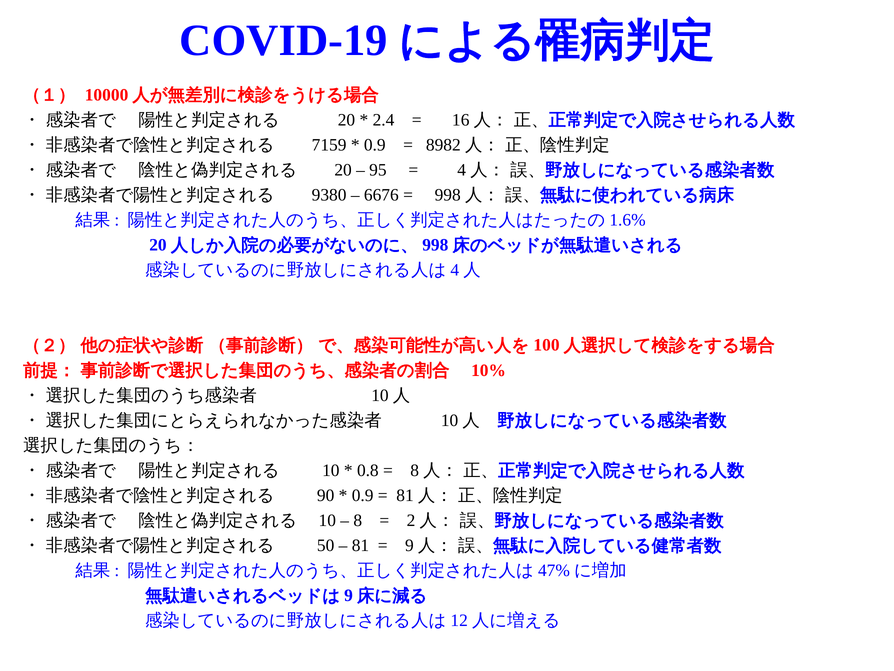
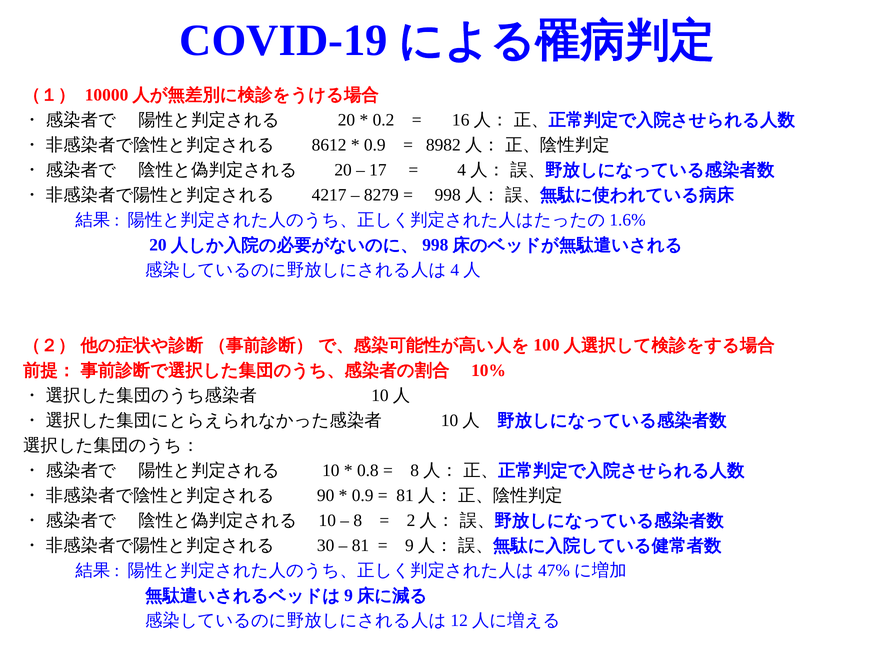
2.4: 2.4 -> 0.2 (384, 120)
7159: 7159 -> 8612 (329, 145)
95: 95 -> 17 (378, 170)
9380: 9380 -> 4217 (329, 195)
6676: 6676 -> 8279 (381, 195)
50: 50 -> 30 (326, 545)
